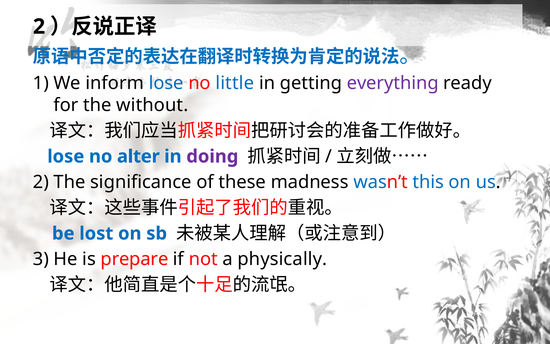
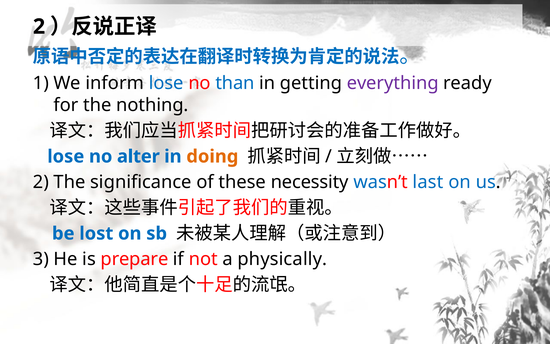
little: little -> than (235, 83)
without: without -> nothing (152, 105)
doing colour: purple -> orange (212, 156)
madness: madness -> necessity (310, 182)
this: this -> last (428, 182)
